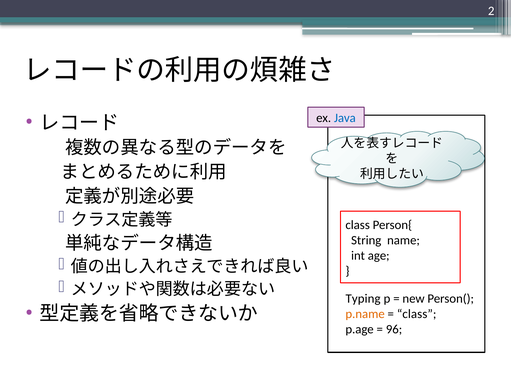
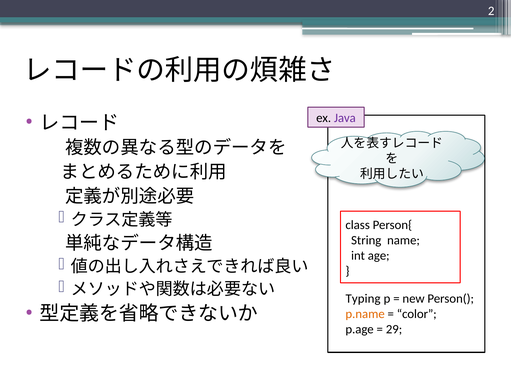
Java colour: blue -> purple (345, 118)
class: class -> color (417, 314)
96: 96 -> 29 (394, 329)
